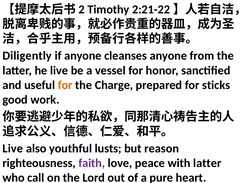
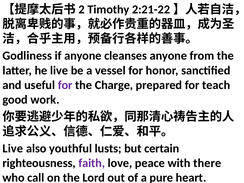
Diligently: Diligently -> Godliness (27, 56)
for colour: orange -> purple (65, 85)
sticks: sticks -> teach (216, 85)
reason: reason -> certain (162, 148)
with latter: latter -> there (207, 163)
